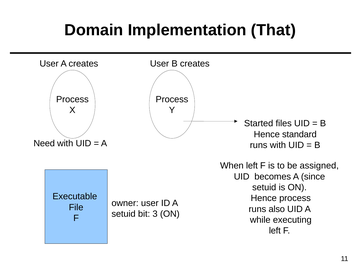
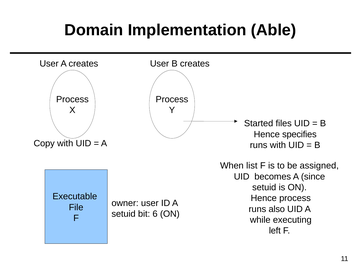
That: That -> Able (274, 30)
standard: standard -> specifies (299, 134)
Need: Need -> Copy (44, 143)
When left: left -> list (252, 166)
3: 3 -> 6 (155, 214)
